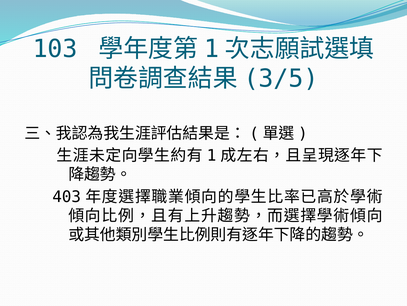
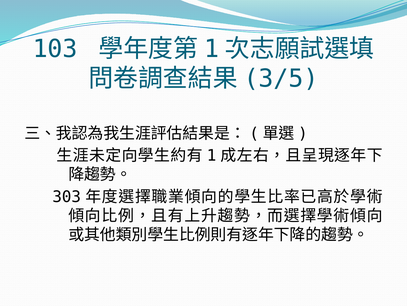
403: 403 -> 303 (67, 196)
